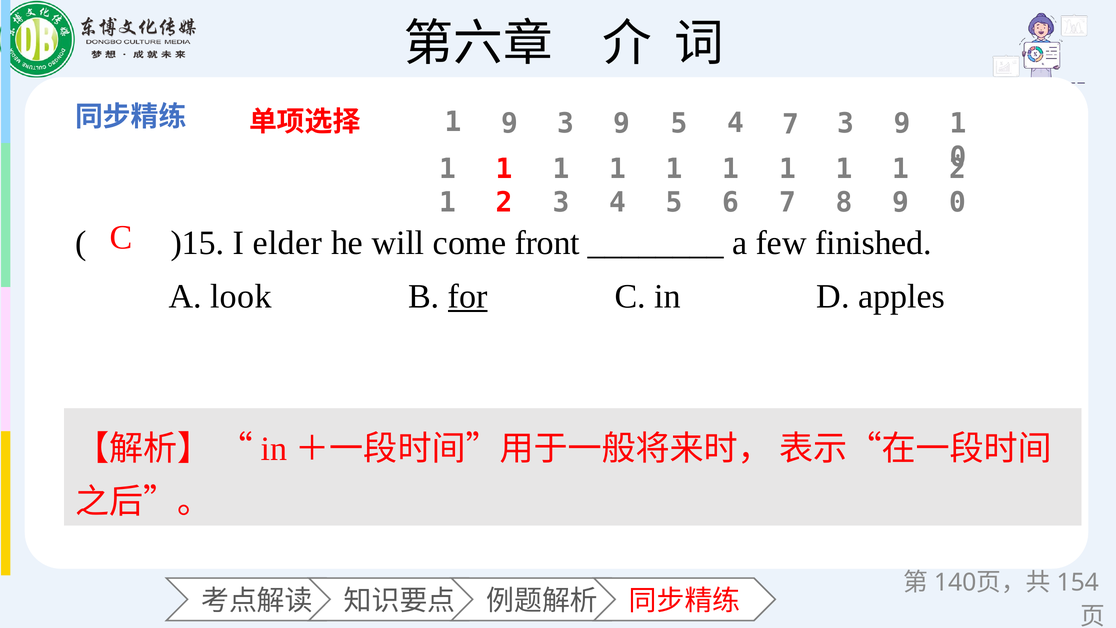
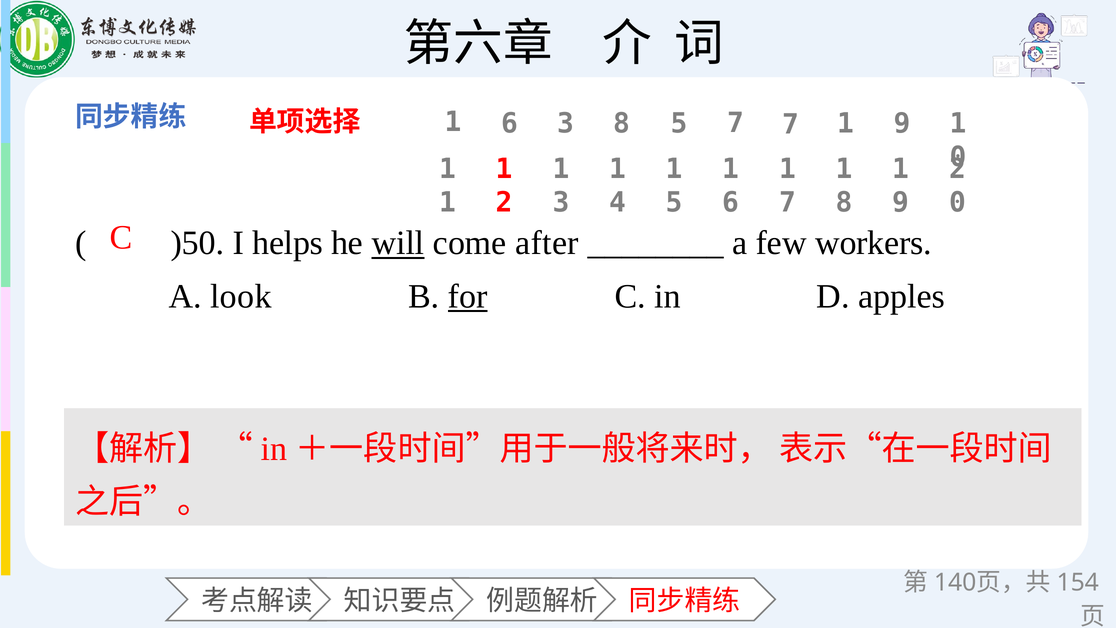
9: 9 -> 6 (509, 123)
9: 9 -> 8 (622, 123)
5 4: 4 -> 7 (735, 123)
3: 3 -> 1 (846, 123)
)15: )15 -> )50 (198, 243)
elder: elder -> helps (288, 243)
will underline: none -> present (398, 243)
front: front -> after (547, 243)
finished: finished -> workers (873, 243)
